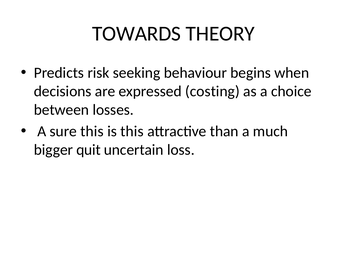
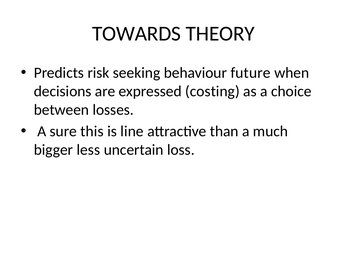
begins: begins -> future (251, 73)
is this: this -> line (132, 131)
quit: quit -> less (88, 150)
